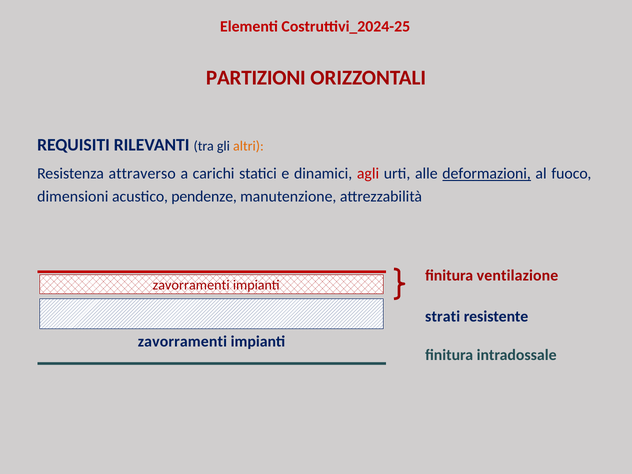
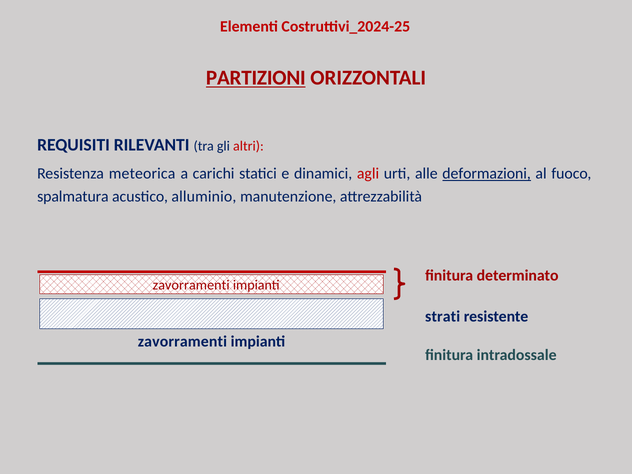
PARTIZIONI underline: none -> present (256, 78)
altri colour: orange -> red (248, 146)
attraverso: attraverso -> meteorica (142, 174)
dimensioni: dimensioni -> spalmatura (73, 196)
pendenze: pendenze -> alluminio (204, 196)
ventilazione: ventilazione -> determinato (518, 276)
